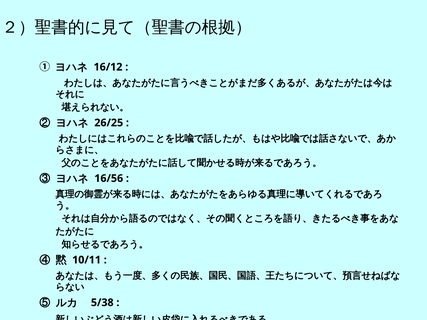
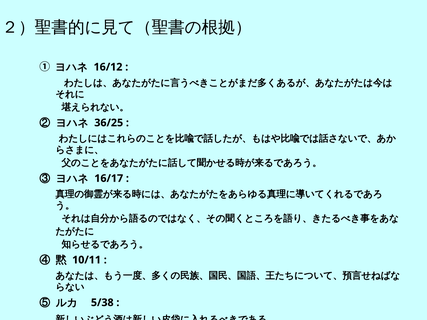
26/25: 26/25 -> 36/25 (109, 123)
16/56: 16/56 -> 16/17 (109, 179)
